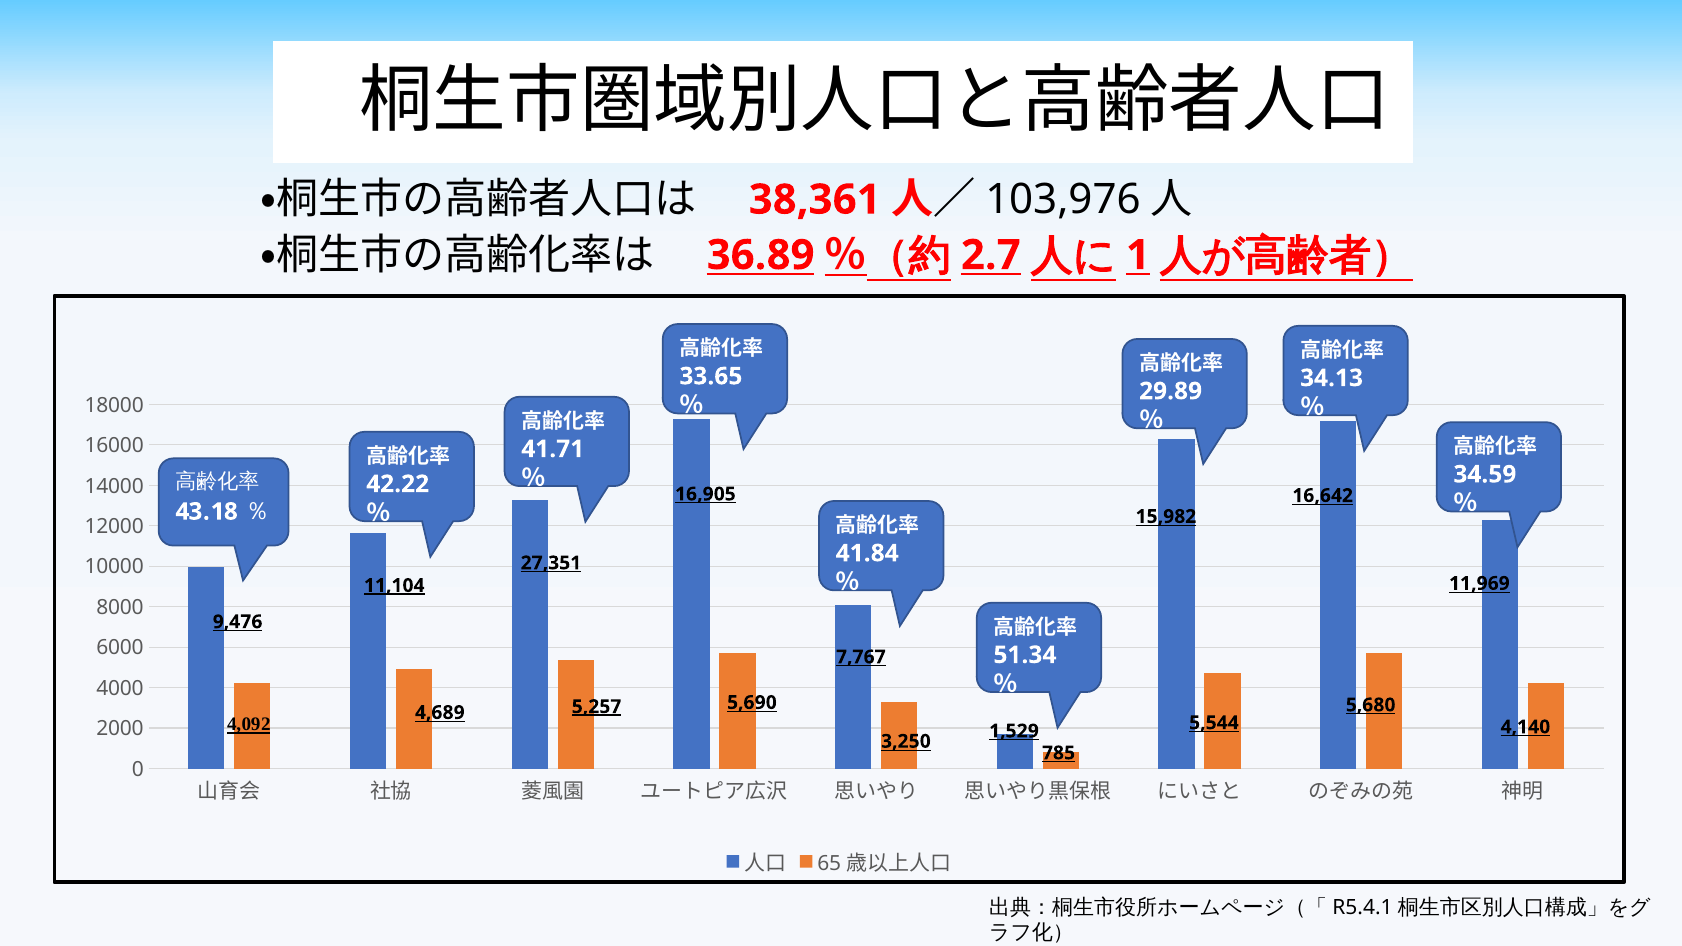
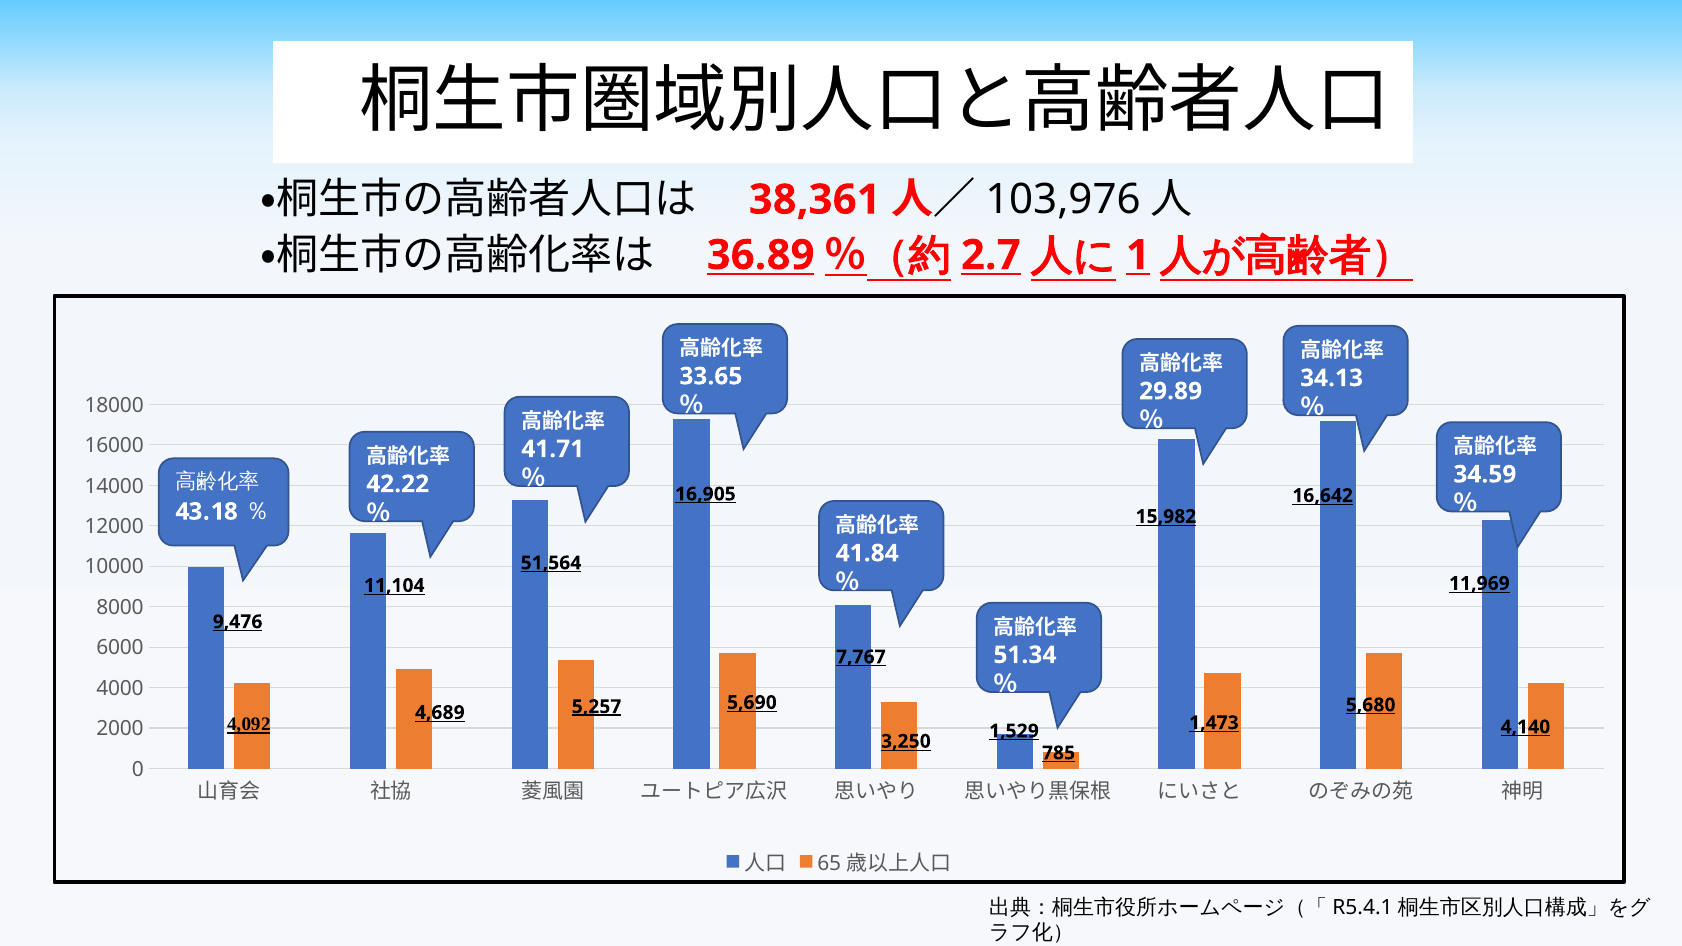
27,351: 27,351 -> 51,564 (551, 563)
11,104 underline: present -> none (394, 586)
5,544: 5,544 -> 1,473 (1214, 723)
